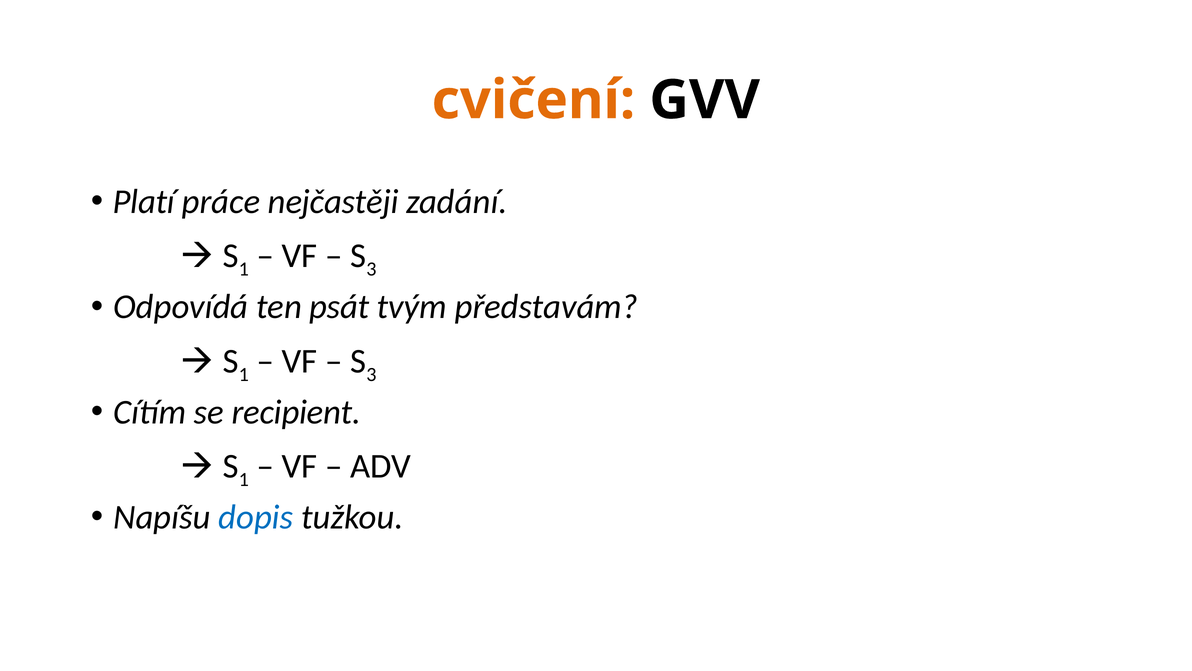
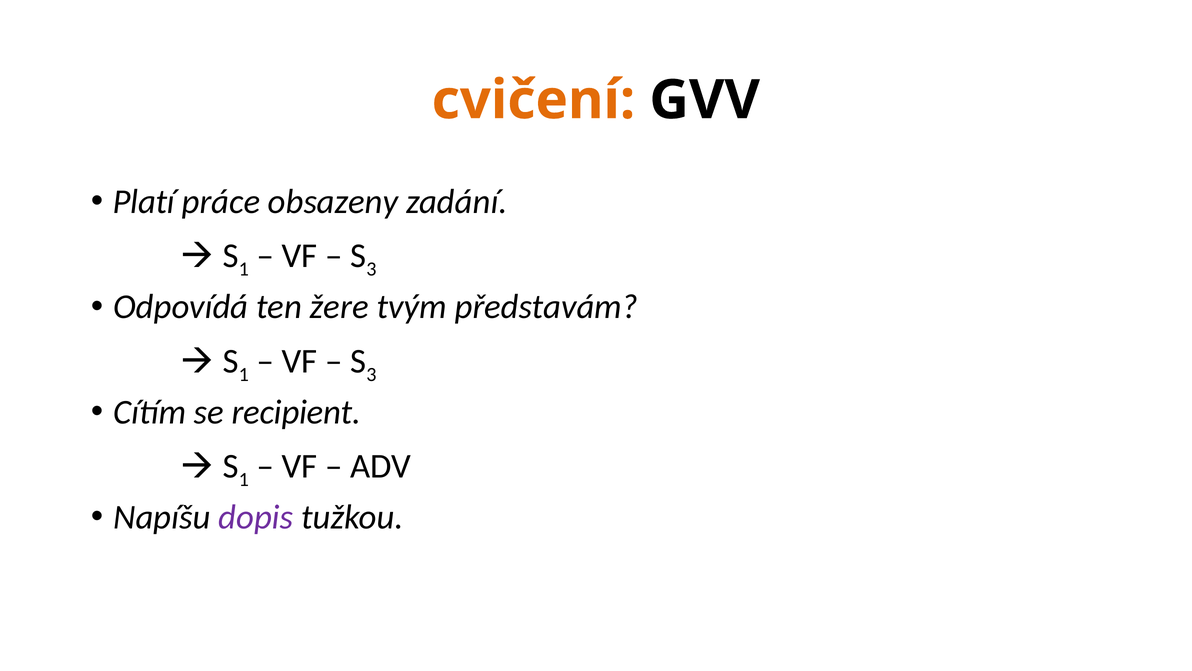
nejčastěji: nejčastěji -> obsazeny (333, 202)
psát: psát -> žere (339, 307)
dopis colour: blue -> purple (256, 517)
